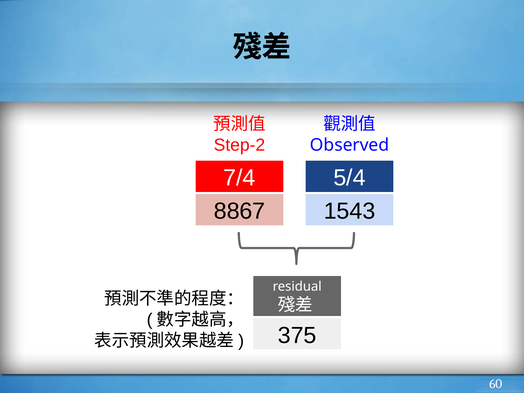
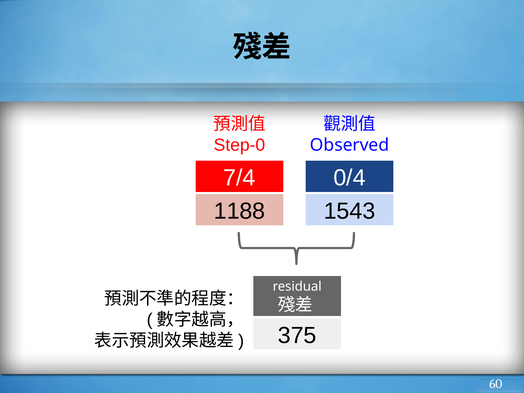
Step-2: Step-2 -> Step-0 (239, 145)
5/4: 5/4 -> 0/4 (350, 178)
8867: 8867 -> 1188 (240, 211)
